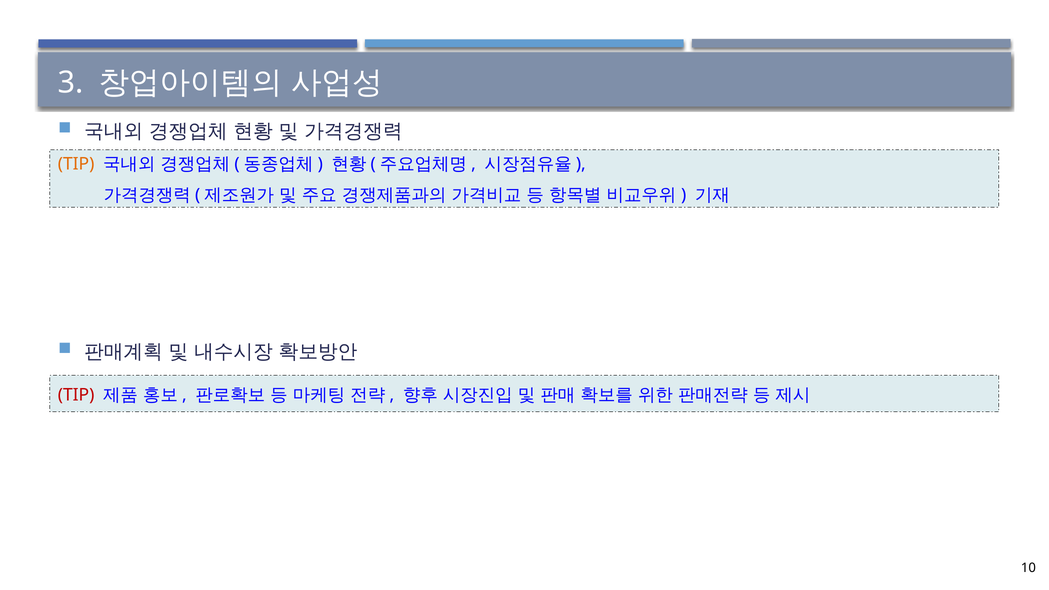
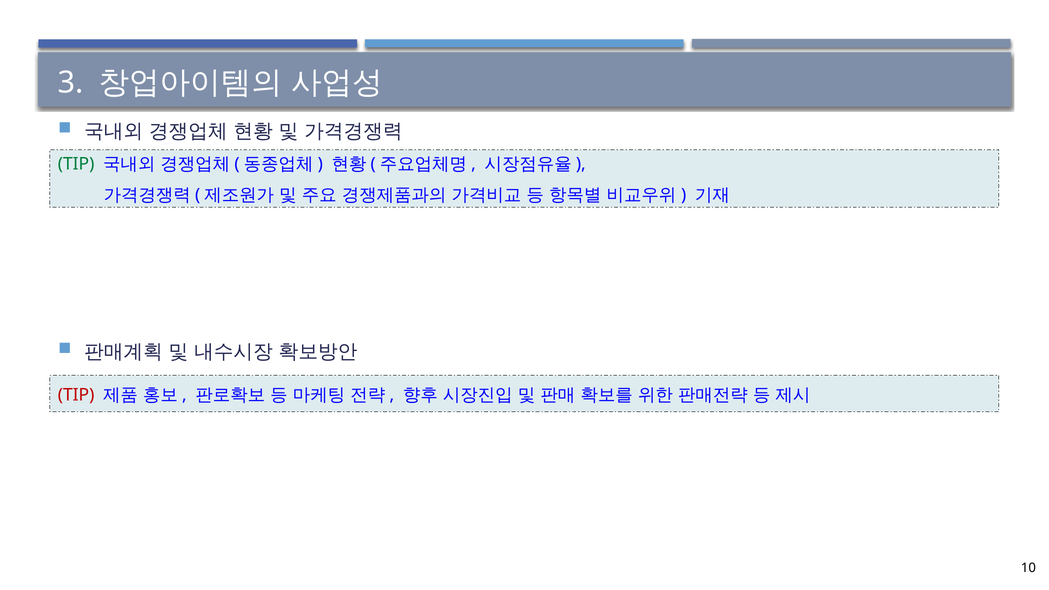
TIP colour: orange -> green (76, 164)
